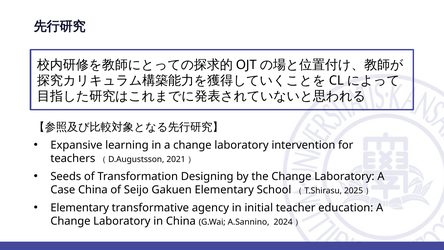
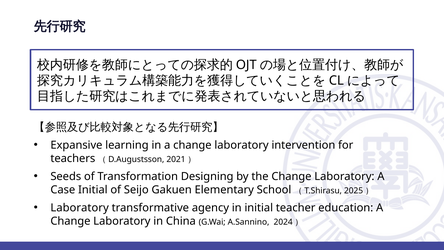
Case China: China -> Initial (93, 190)
Elementary: Elementary -> Laboratory (80, 208)
